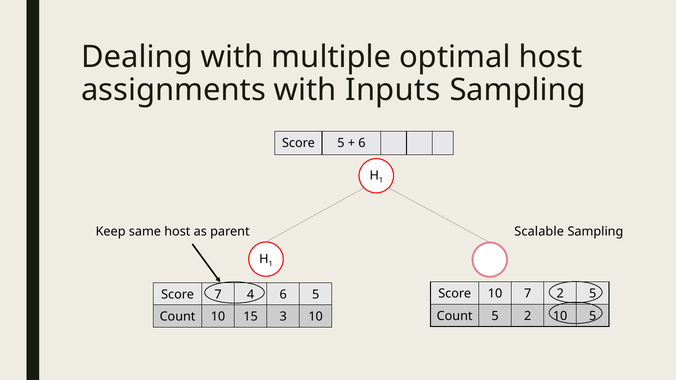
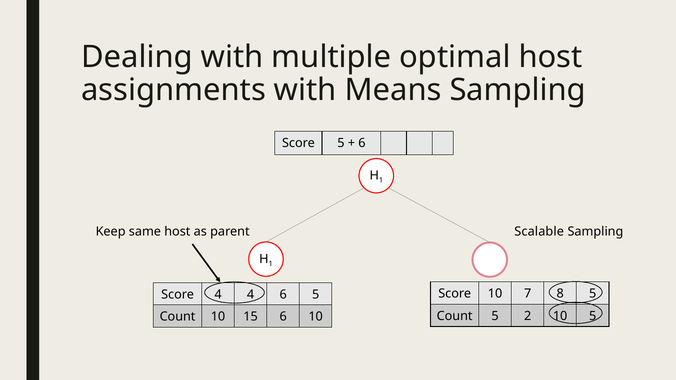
Inputs: Inputs -> Means (393, 90)
7 2: 2 -> 8 (560, 294)
Score 7: 7 -> 4 (218, 295)
15 3: 3 -> 6 (283, 317)
